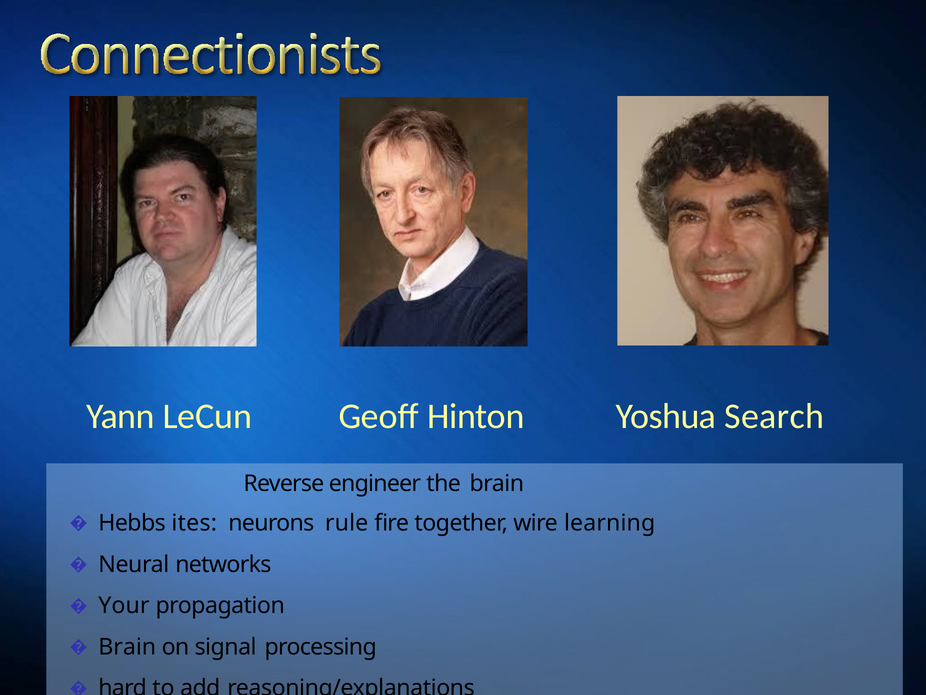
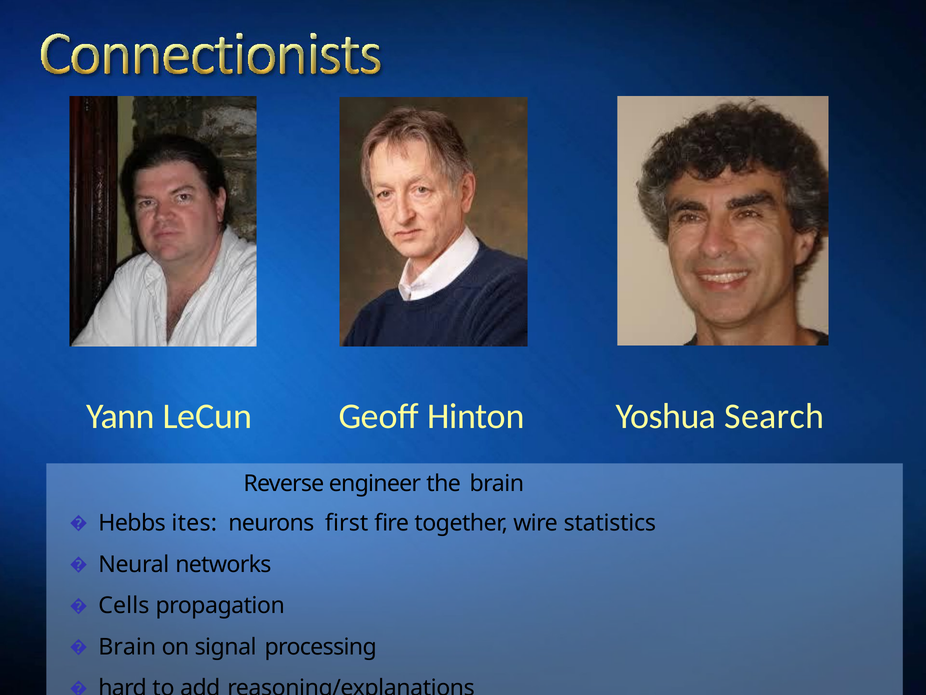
rule: rule -> first (347, 523)
learning: learning -> statistics (610, 523)
Your: Your -> Cells (124, 605)
